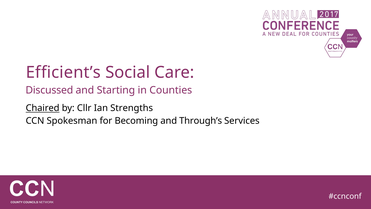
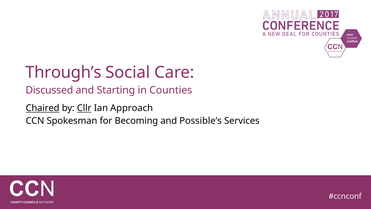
Efficient’s: Efficient’s -> Through’s (63, 72)
Cllr underline: none -> present (84, 108)
Strengths: Strengths -> Approach (132, 108)
Through’s: Through’s -> Possible’s (201, 121)
